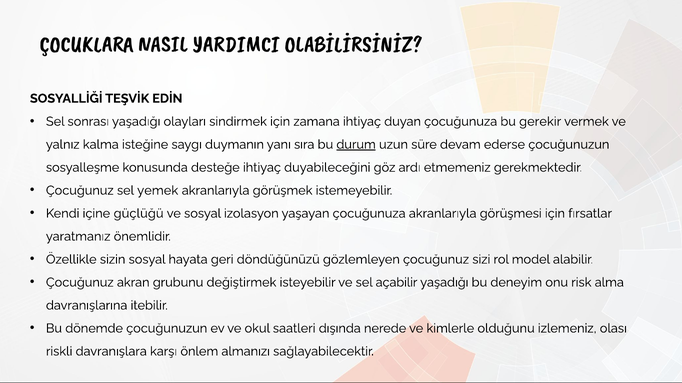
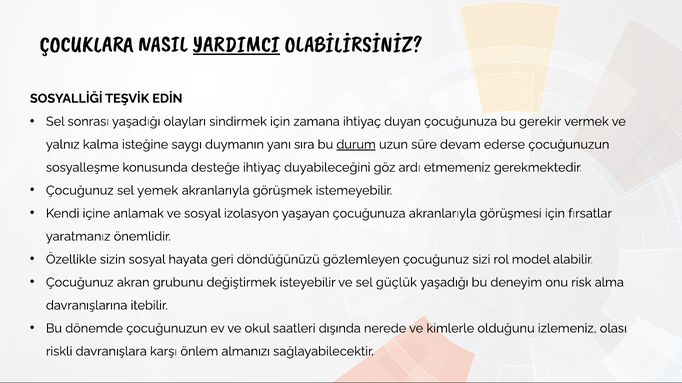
YARDIMCI underline: none -> present (236, 44)
güçlüğü: güçlüğü -> anlamak (139, 214)
açabilir: açabilir -> güçlük (396, 283)
